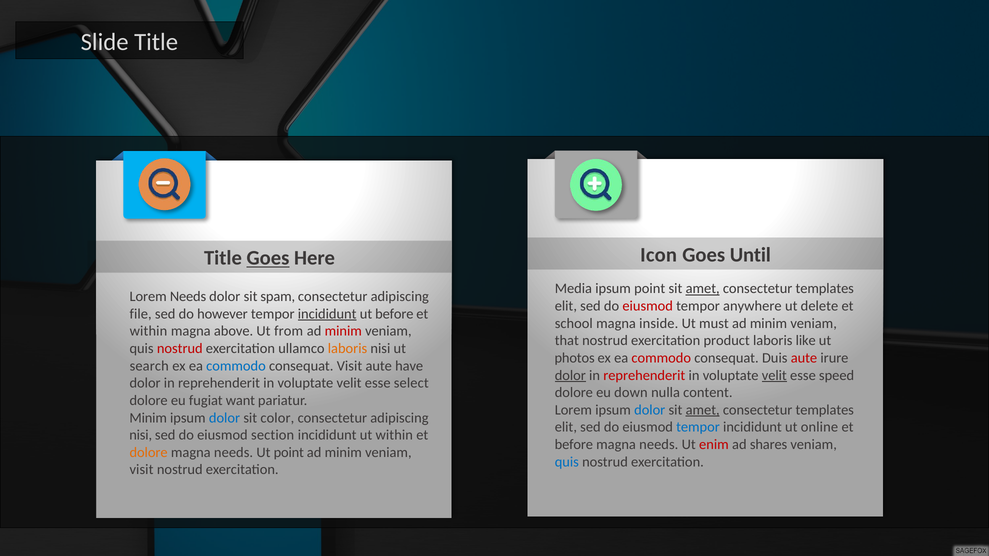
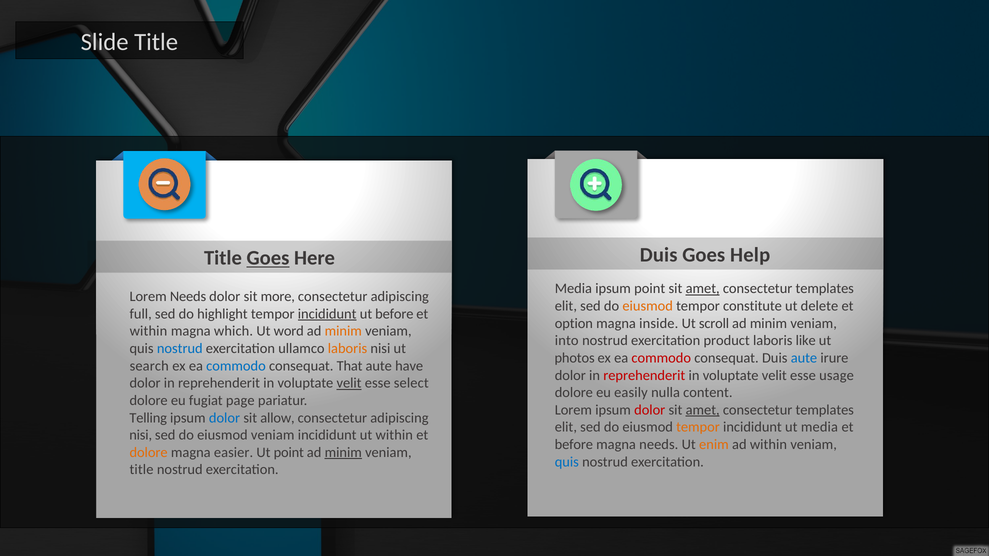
Here Icon: Icon -> Duis (659, 255)
Until: Until -> Help (750, 255)
spam: spam -> more (278, 297)
eiusmod colour: red -> orange (648, 306)
anywhere: anywhere -> constitute (752, 306)
file: file -> full (141, 314)
however: however -> highlight (222, 314)
school: school -> option (574, 324)
must: must -> scroll (714, 324)
above: above -> which (234, 331)
from: from -> word (289, 331)
minim colour: red -> orange (343, 331)
that: that -> into (567, 341)
nostrud colour: red -> blue (180, 349)
aute colour: red -> blue (804, 358)
consequat Visit: Visit -> That (350, 366)
dolor underline: present -> none (570, 375)
velit underline: present -> none (774, 375)
speed: speed -> usage (837, 375)
velit underline: none -> present (349, 383)
down: down -> easily (631, 393)
want: want -> page (240, 401)
dolor colour: blue -> red (650, 410)
Minim: Minim -> Telling (148, 418)
color: color -> allow (277, 418)
tempor colour: blue -> orange (698, 427)
ut online: online -> media (819, 427)
eiusmod section: section -> veniam (273, 435)
enim colour: red -> orange (714, 445)
ad shares: shares -> within (768, 445)
needs: needs -> easier (234, 453)
minim underline: none -> present (343, 453)
visit: visit -> title (141, 470)
